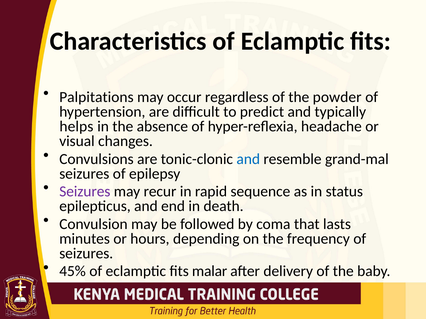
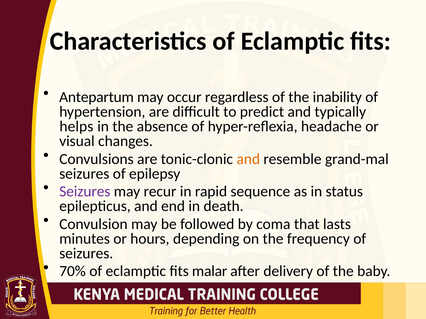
Palpitations: Palpitations -> Antepartum (97, 97)
powder: powder -> inability (337, 97)
and colour: blue -> orange (248, 159)
45%: 45% -> 70% (73, 272)
